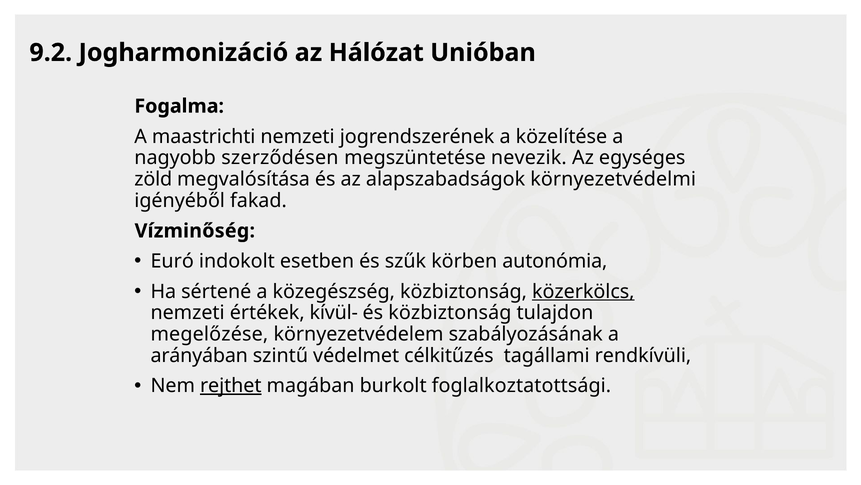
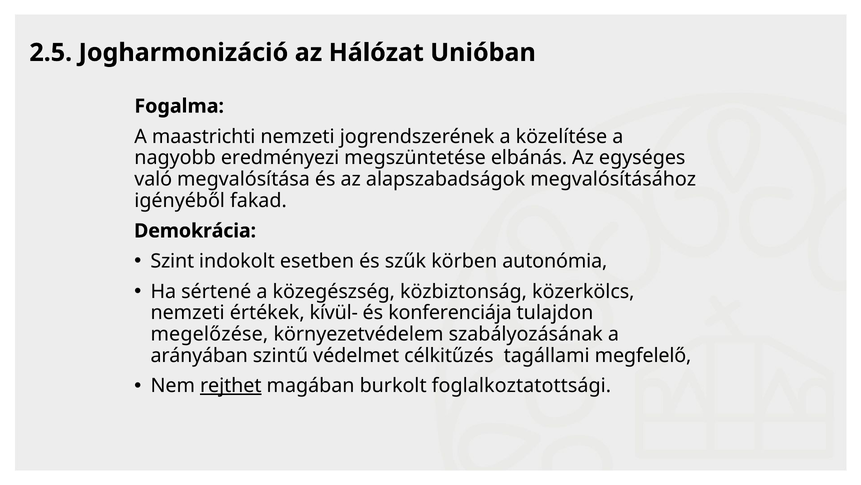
9.2: 9.2 -> 2.5 (51, 53)
szerződésen: szerződésen -> eredményezi (280, 158)
nevezik: nevezik -> elbánás (529, 158)
zöld: zöld -> való (153, 179)
környezetvédelmi: környezetvédelmi -> megvalósításához (613, 179)
Vízminőség: Vízminőség -> Demokrácia (195, 231)
Euró: Euró -> Szint (172, 261)
közerkölcs underline: present -> none (583, 291)
és közbiztonság: közbiztonság -> konferenciája (450, 312)
rendkívüli: rendkívüli -> megfelelő (643, 355)
